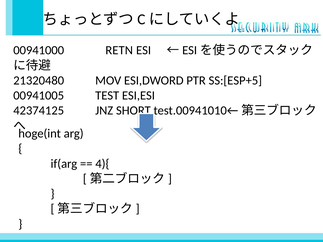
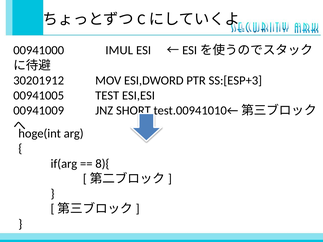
RETN: RETN -> IMUL (119, 50)
21320480: 21320480 -> 30201912 (39, 81)
SS:[ESP+5: SS:[ESP+5 -> SS:[ESP+3 (235, 81)
42374125: 42374125 -> 00941009 (39, 111)
4){: 4){ -> 8){ (102, 164)
